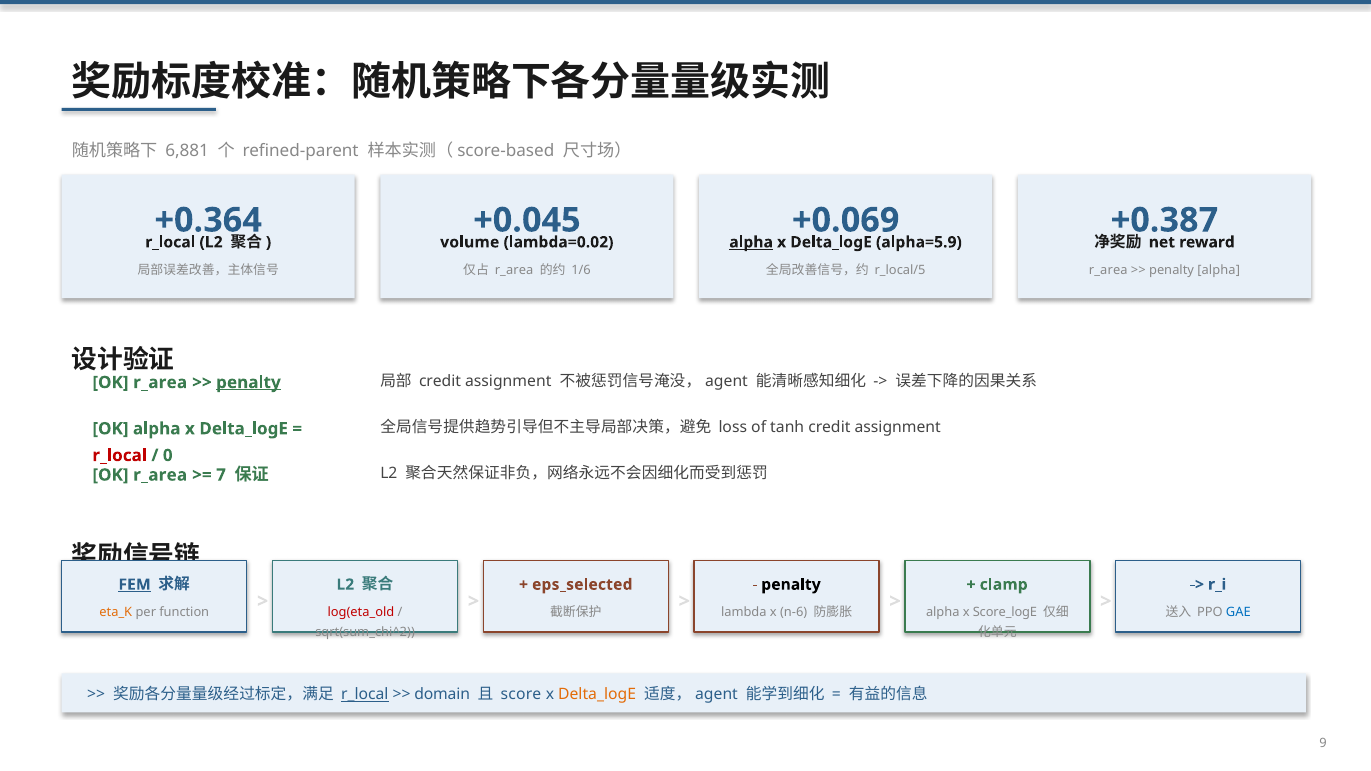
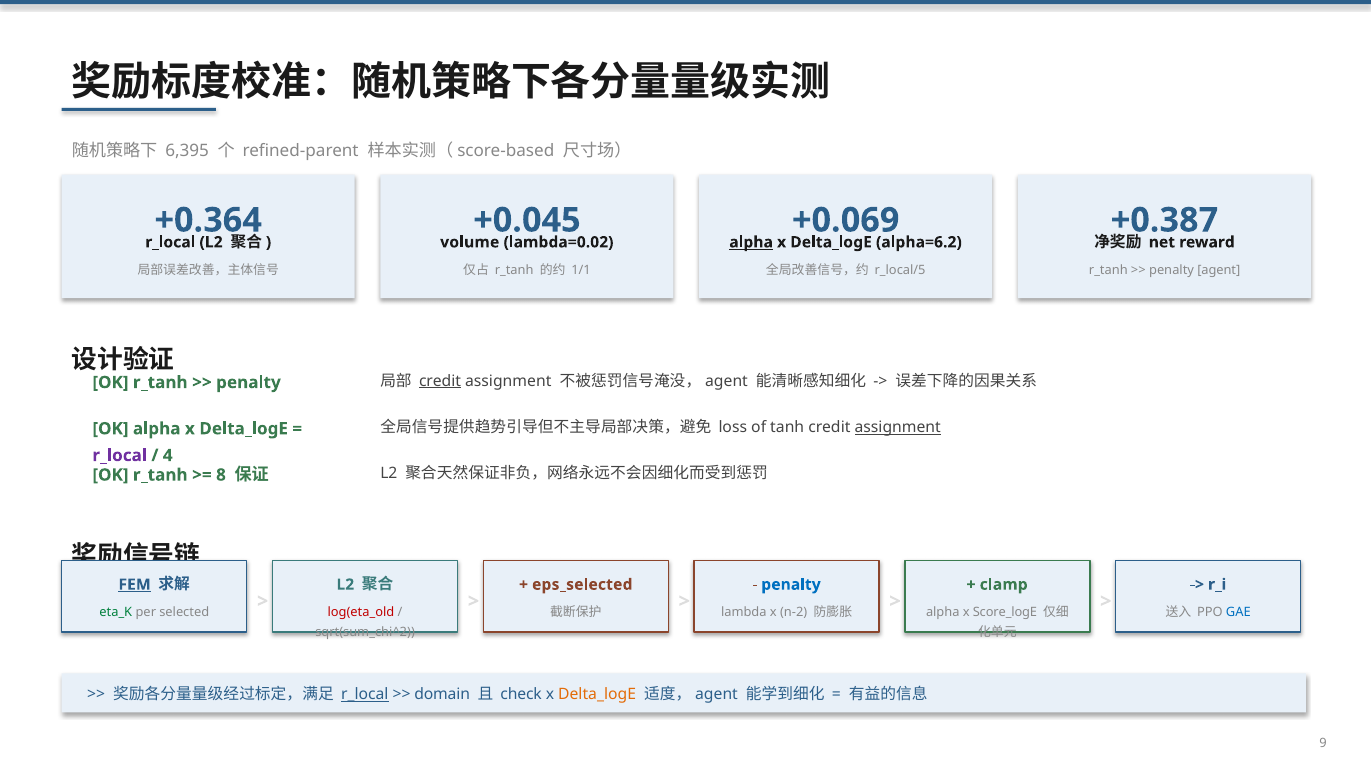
6,881: 6,881 -> 6,395 (187, 151)
alpha=5.9: alpha=5.9 -> alpha=6.2 (919, 242)
r_area: r_area -> r_tanh (514, 270)
1/6: 1/6 -> 1/1 (581, 270)
r_area: r_area -> r_tanh (1108, 270)
penalty alpha: alpha -> agent (1219, 270)
r_area: r_area -> r_tanh (160, 383)
penalty underline: present -> none (248, 383)
credit underline: none -> present (440, 381)
assignment underline: none -> present (898, 427)
r_local colour: red -> purple (120, 456)
0: 0 -> 4 (168, 456)
r_area: r_area -> r_tanh (160, 475)
7: 7 -> 8 (221, 475)
penalty colour: black -> blue (791, 585)
eta_K colour: orange -> green (116, 613)
function: function -> selected (184, 613)
n-6: n-6 -> n-2 (794, 613)
score: score -> check (521, 695)
